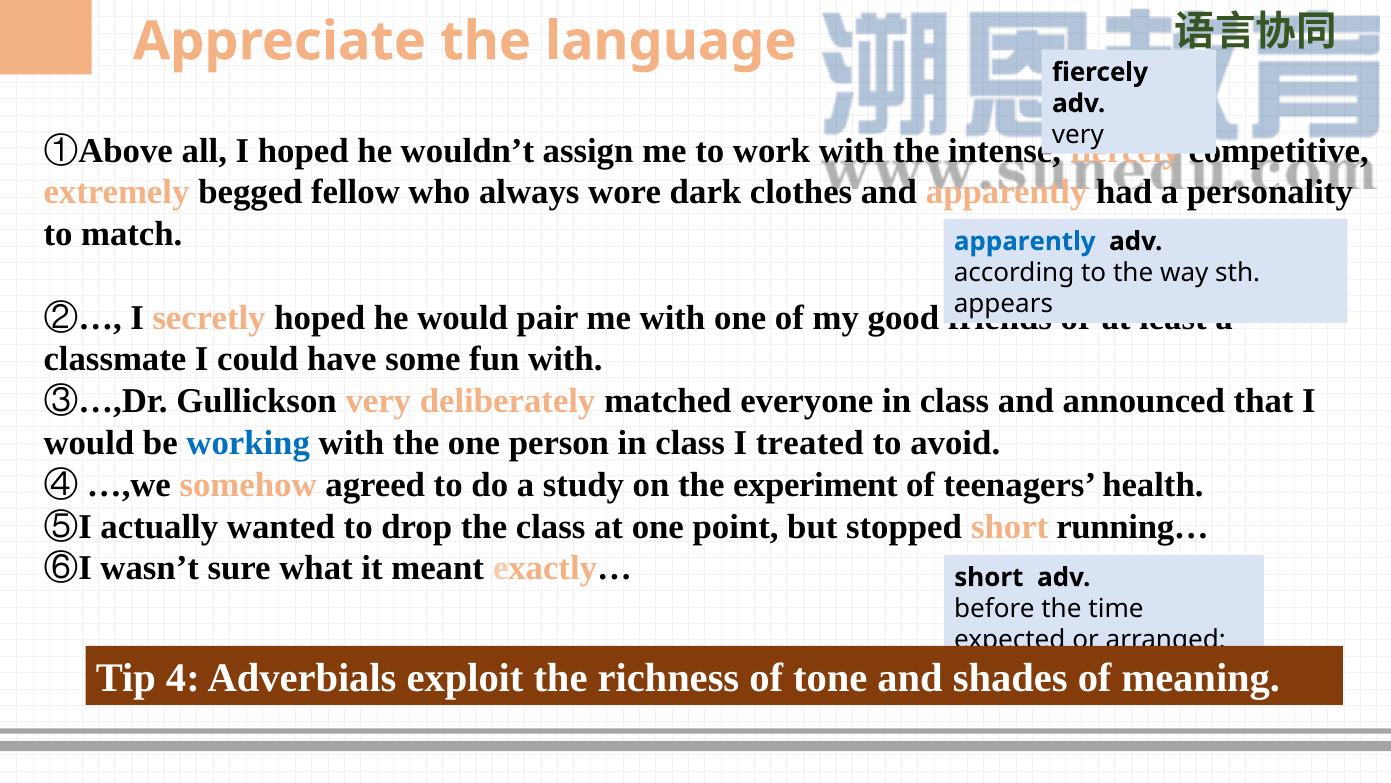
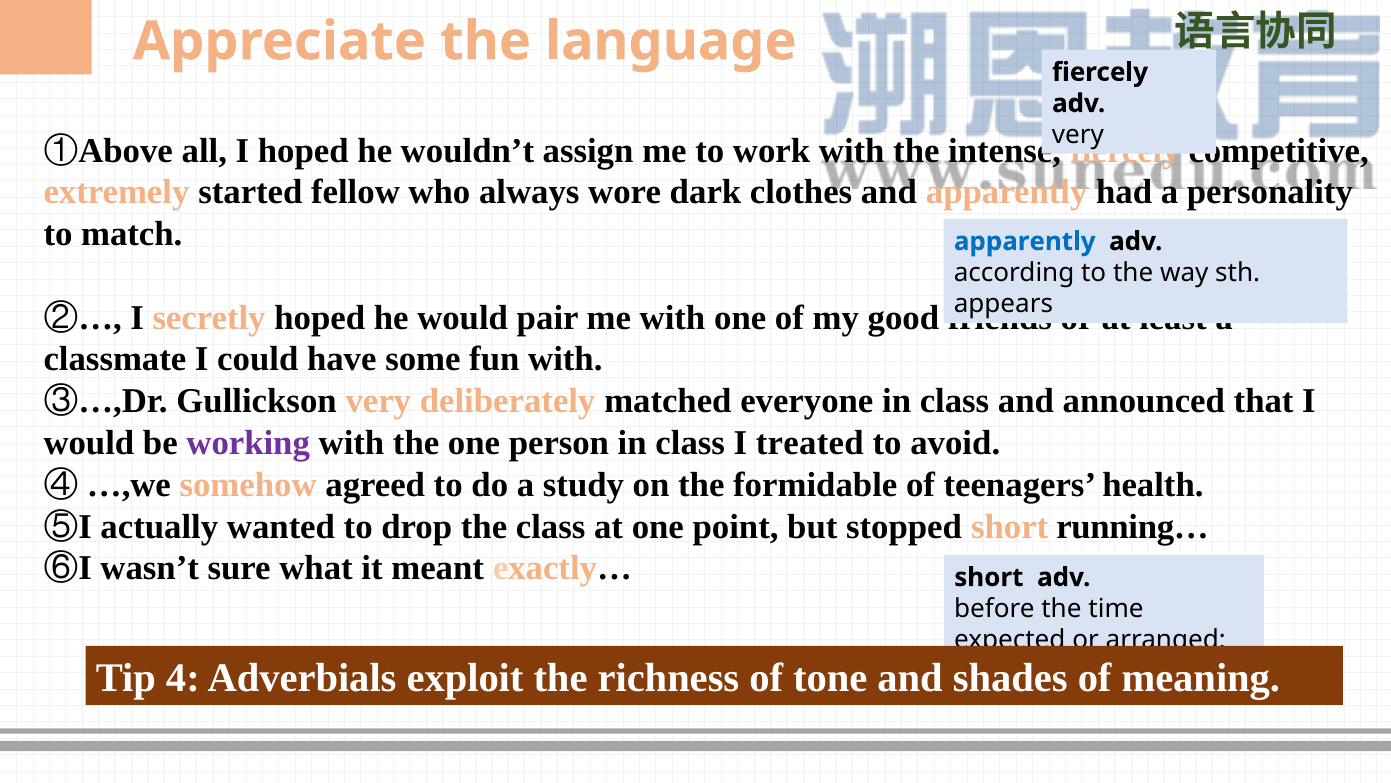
begged: begged -> started (250, 192)
working colour: blue -> purple (248, 443)
experiment: experiment -> formidable (815, 484)
